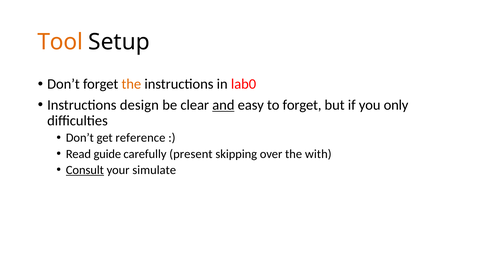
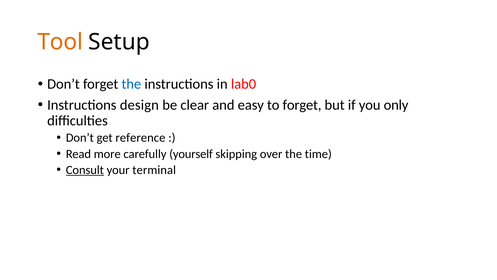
the colour: orange -> blue (131, 84)
and underline: present -> none (223, 105)
guide: guide -> more (107, 154)
present: present -> yourself (191, 154)
with: with -> time (318, 154)
simulate: simulate -> terminal (154, 170)
